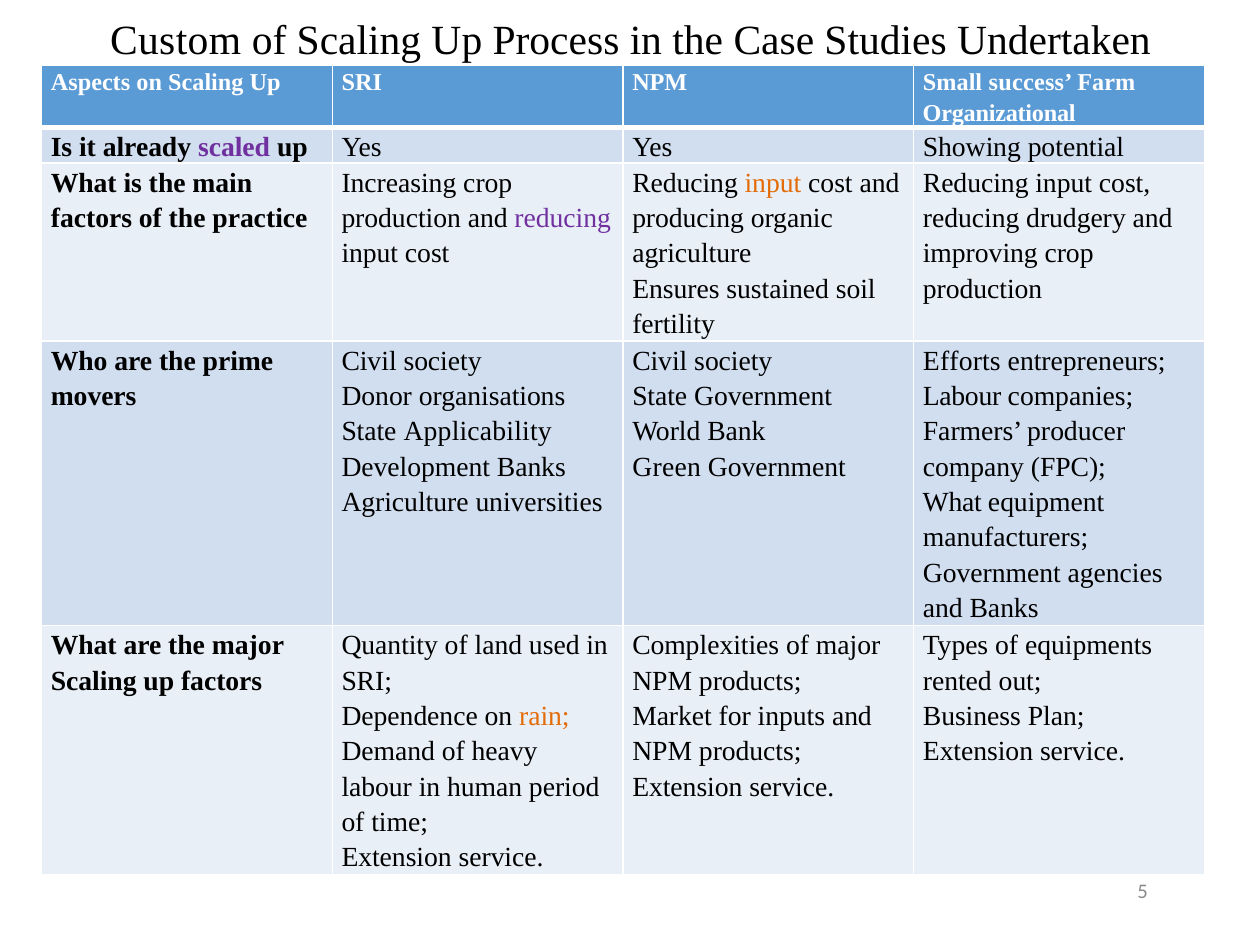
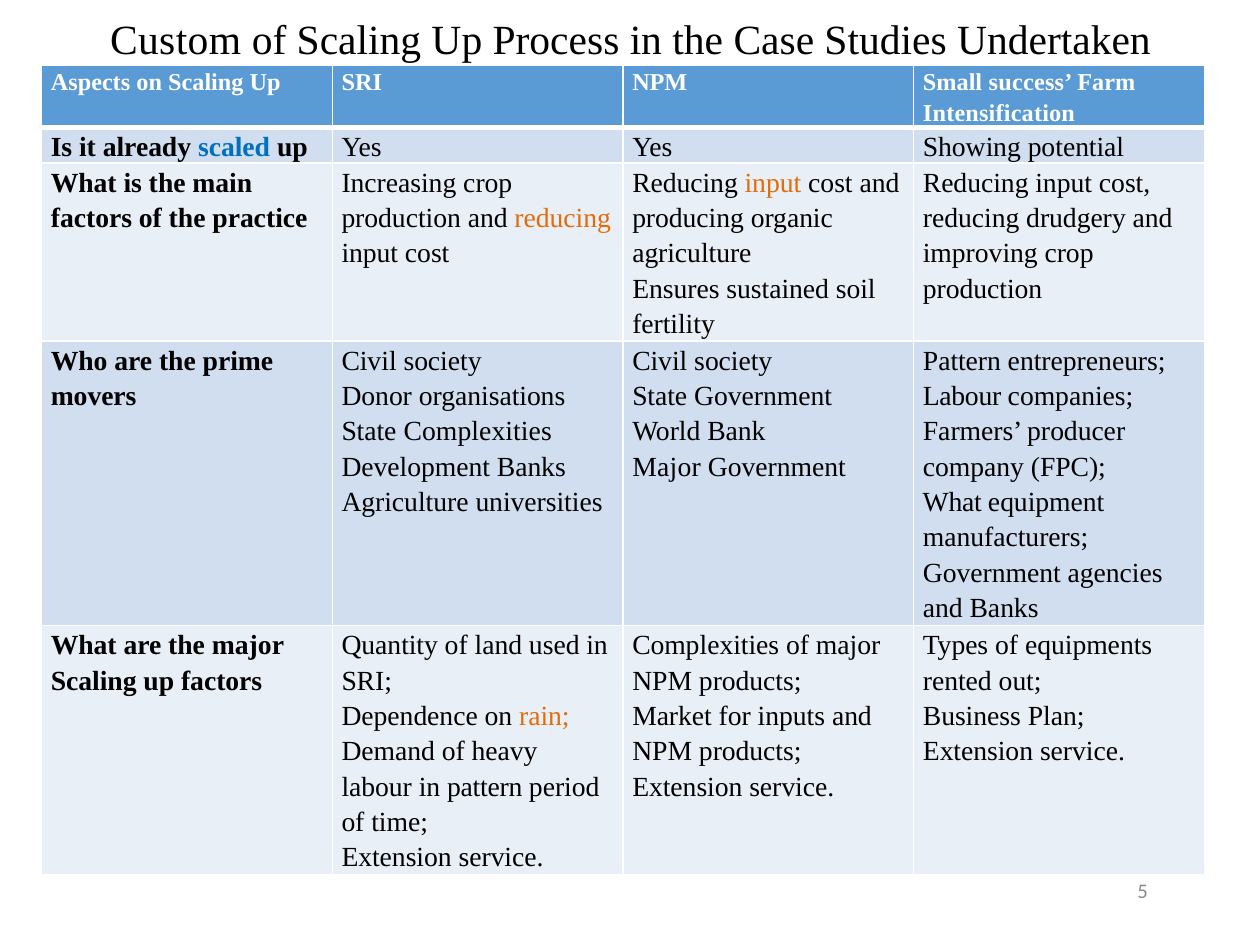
Organizational: Organizational -> Intensification (999, 114)
scaled colour: purple -> blue (234, 148)
reducing colour: purple -> orange (563, 219)
Efforts: Efforts -> Pattern (962, 361)
State Applicability: Applicability -> Complexities (478, 432)
Green: Green -> Major (667, 467)
in human: human -> pattern (485, 787)
